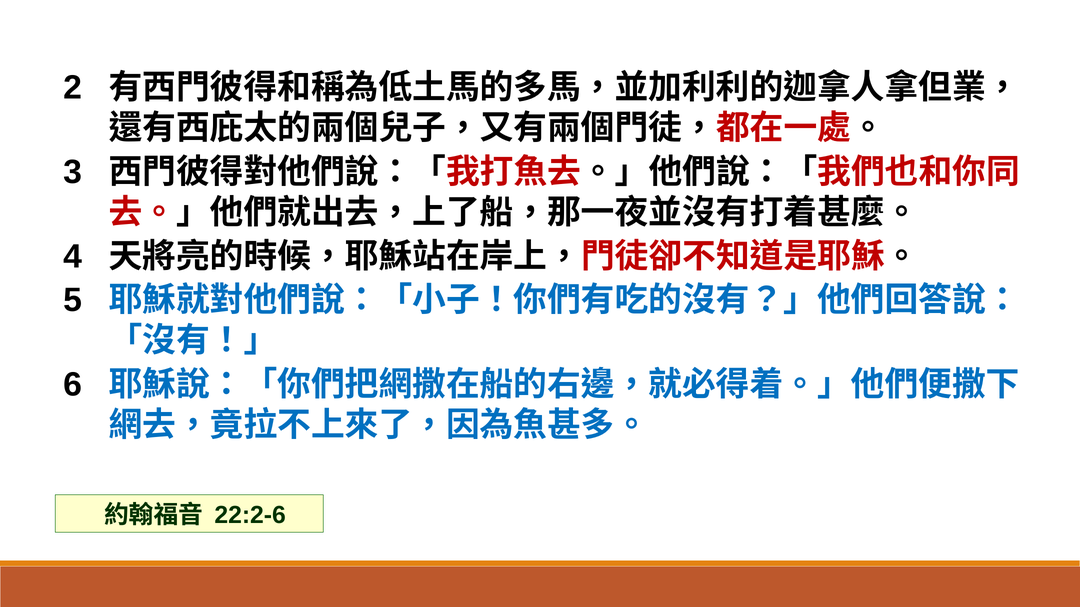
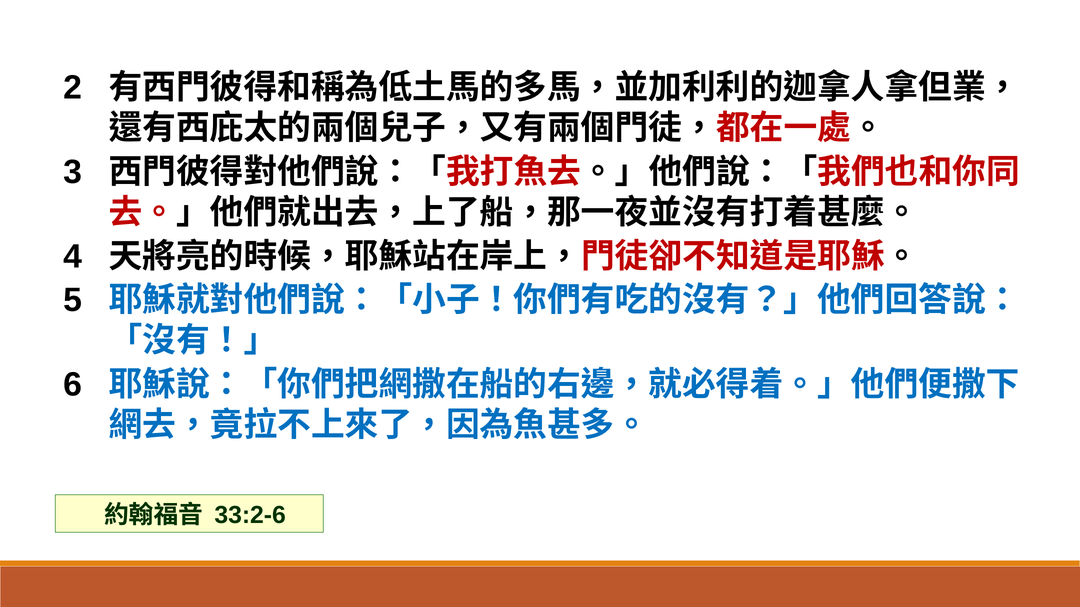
22:2-6: 22:2-6 -> 33:2-6 (250, 516)
